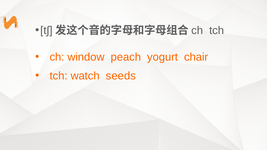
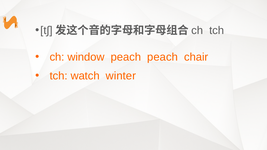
peach yogurt: yogurt -> peach (163, 57)
seeds: seeds -> winter (121, 76)
